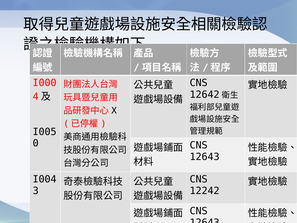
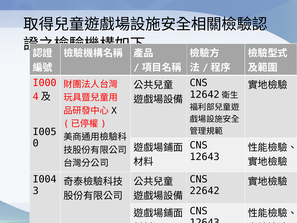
12242: 12242 -> 22642 (205, 191)
